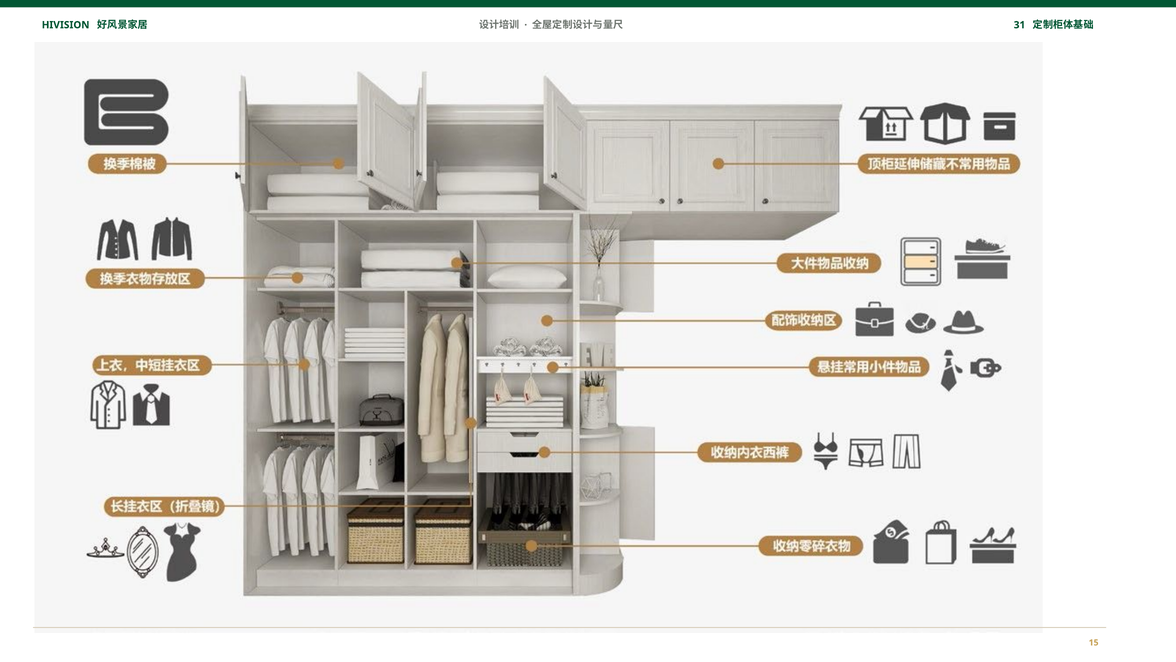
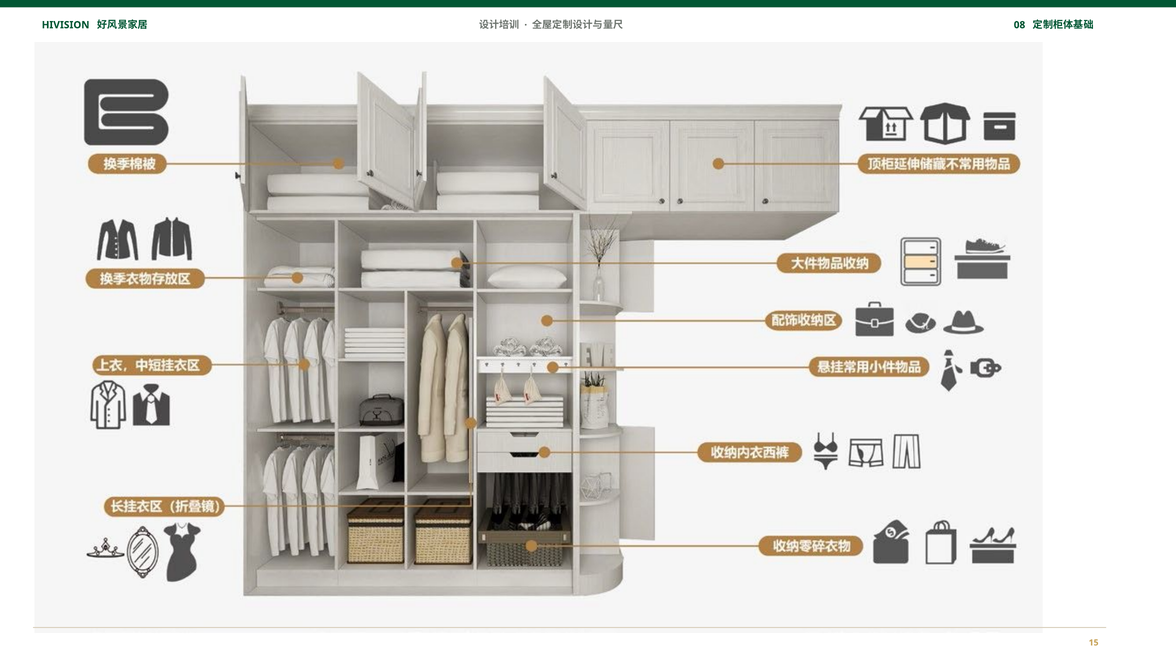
31: 31 -> 08 (1020, 25)
